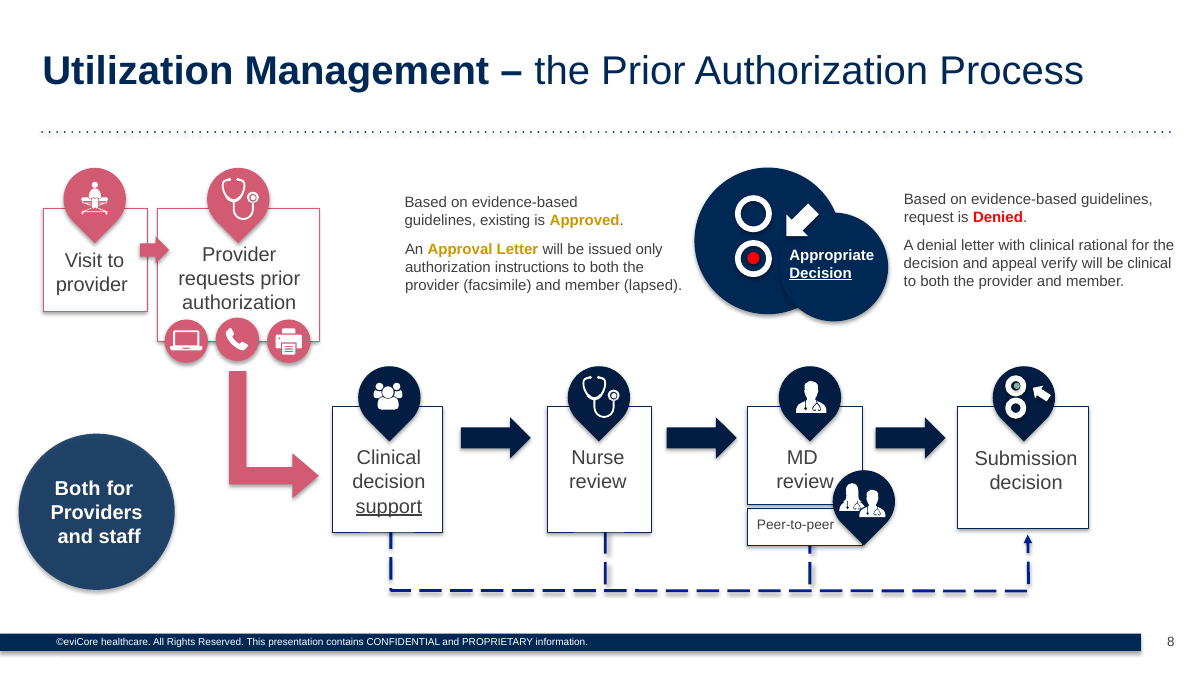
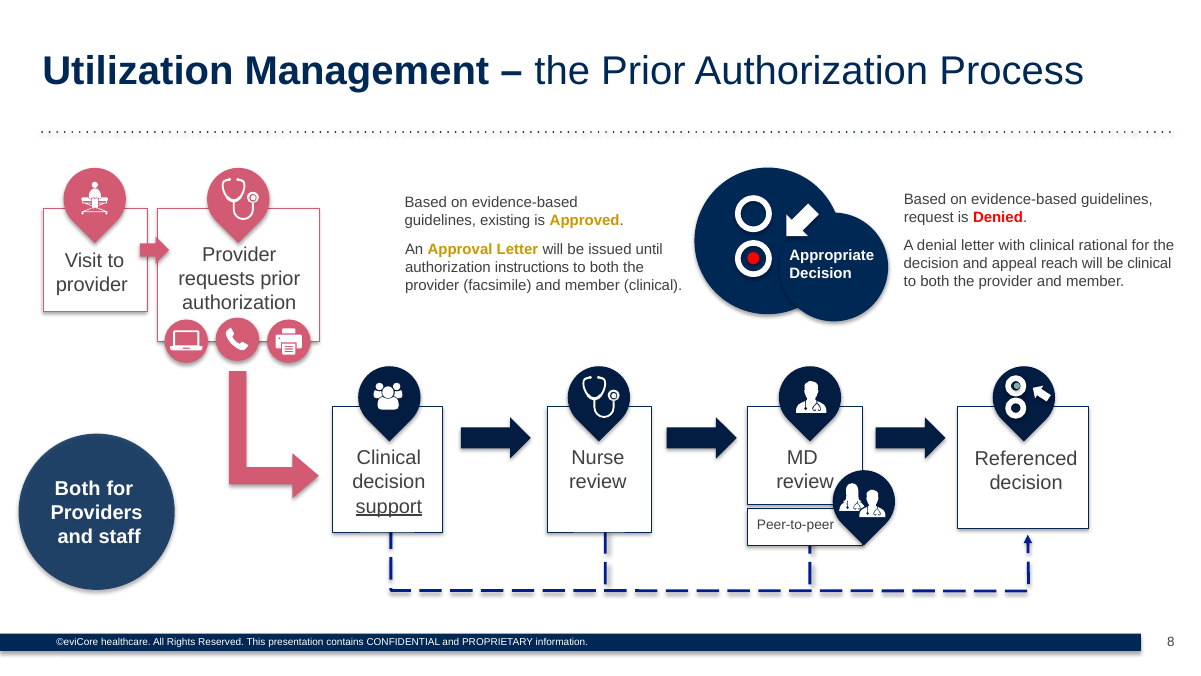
only: only -> until (649, 250)
verify: verify -> reach (1059, 264)
Decision underline: present -> none (821, 273)
member lapsed: lapsed -> clinical (653, 286)
Submission: Submission -> Referenced (1026, 458)
